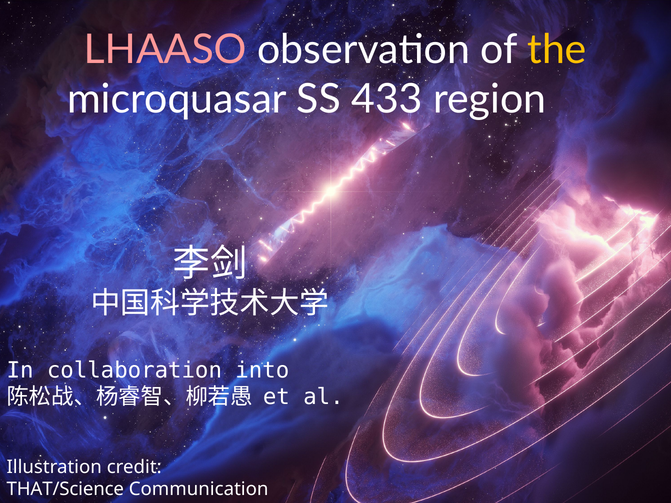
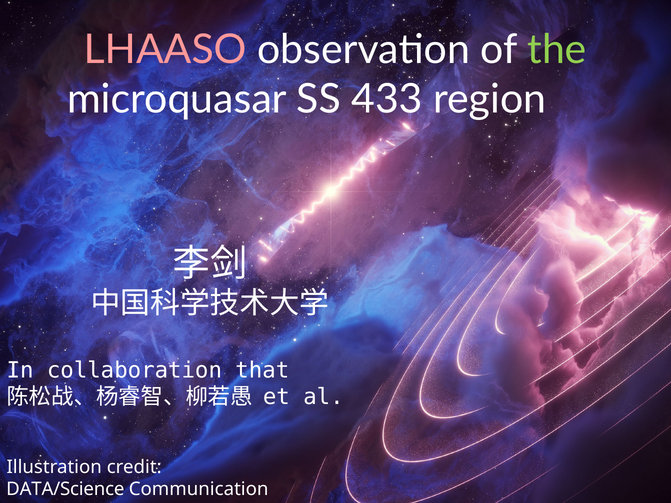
the colour: yellow -> light green (557, 50)
into: into -> that (262, 370)
THAT/Science: THAT/Science -> DATA/Science (65, 489)
